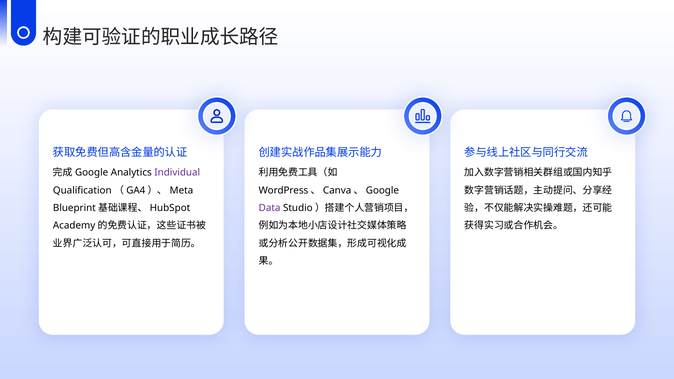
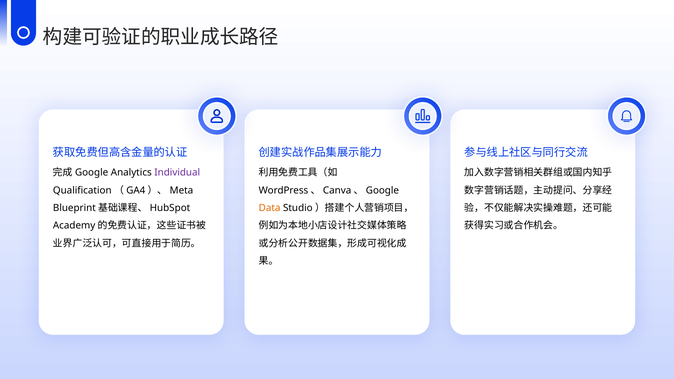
Data colour: purple -> orange (270, 208)
